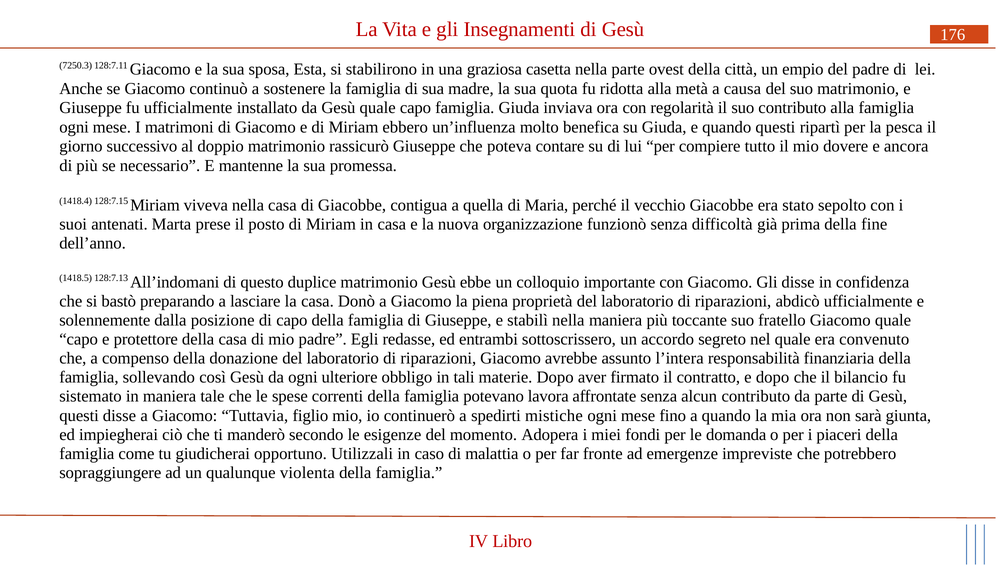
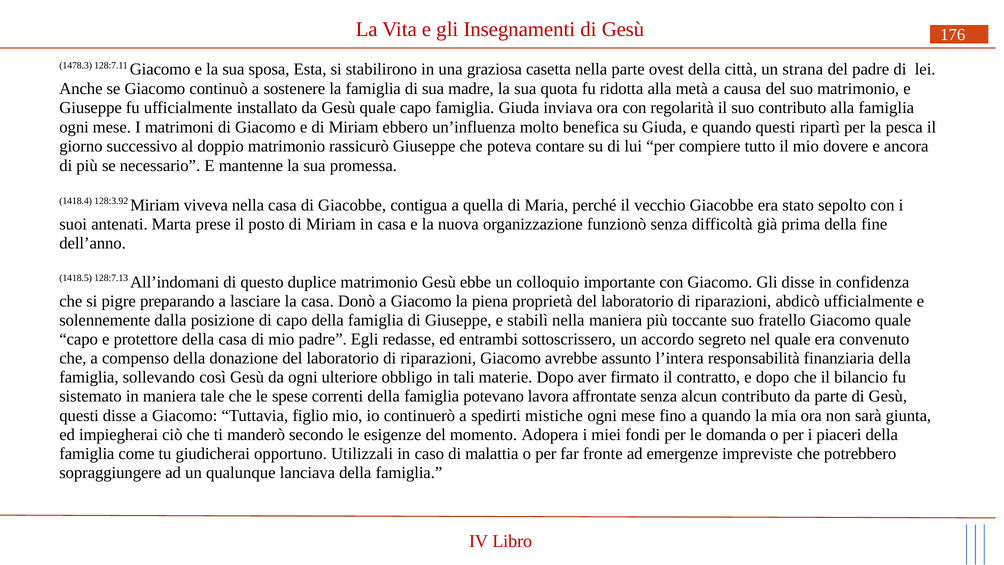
7250.3: 7250.3 -> 1478.3 (76, 65)
empio: empio -> strana (803, 69)
128:7.15: 128:7.15 -> 128:3.92 (111, 201)
bastò: bastò -> pigre (119, 301)
violenta: violenta -> lanciava (307, 473)
